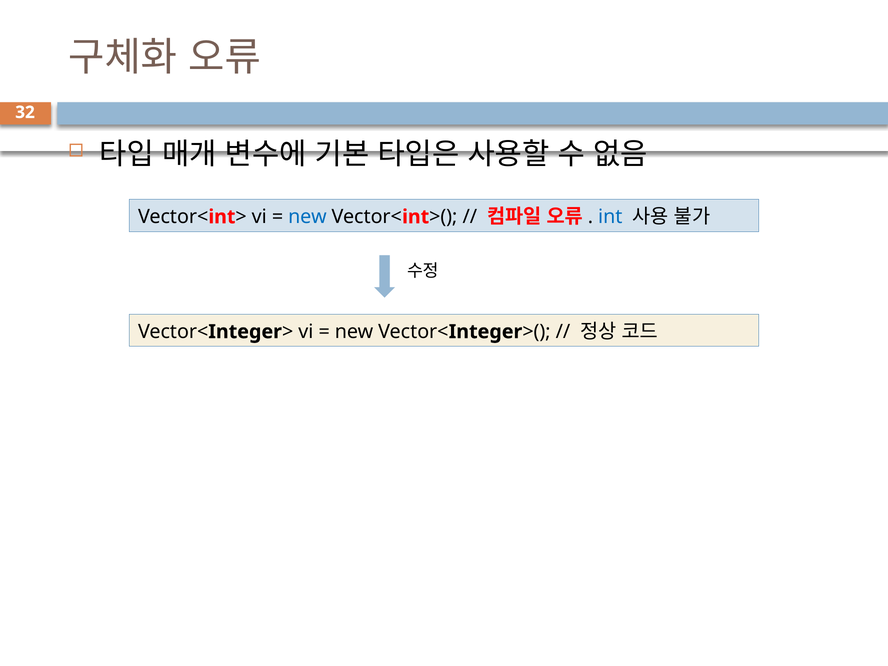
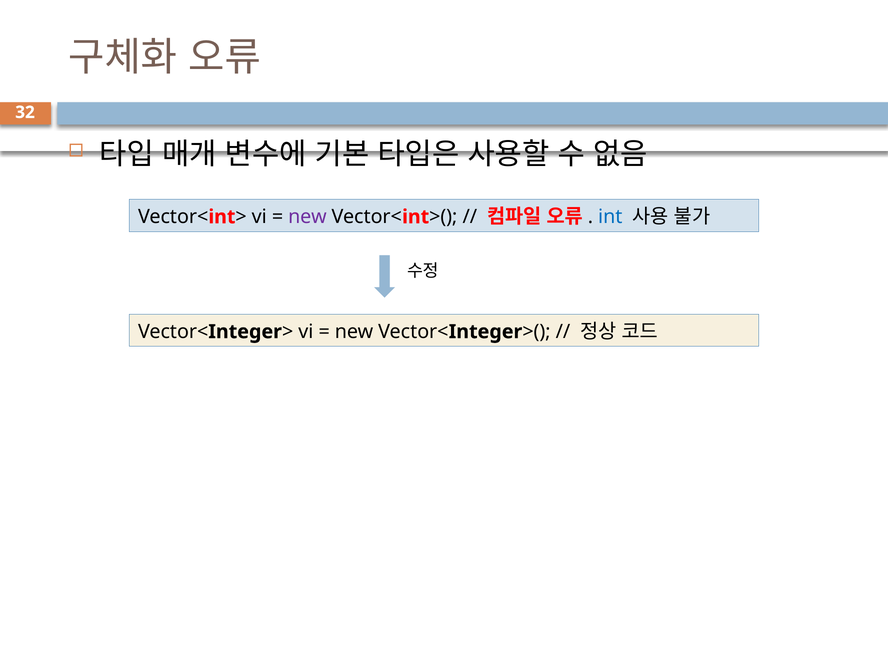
new colour: blue -> purple (307, 217)
